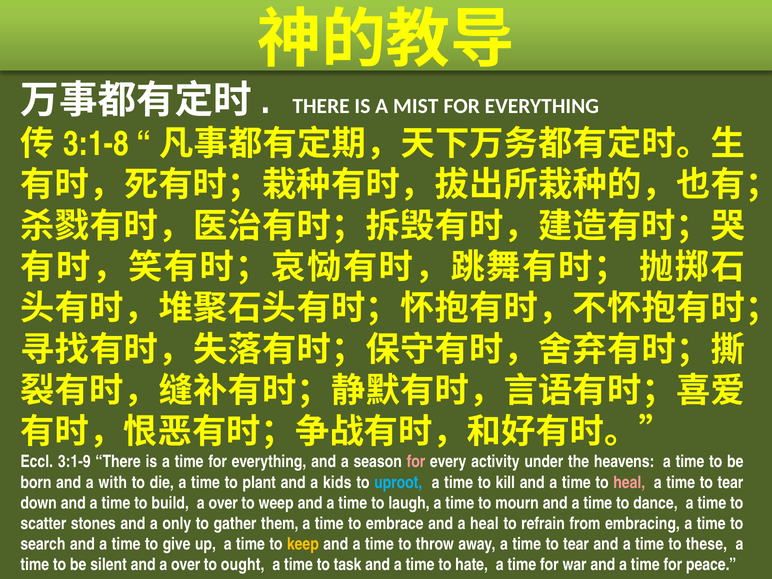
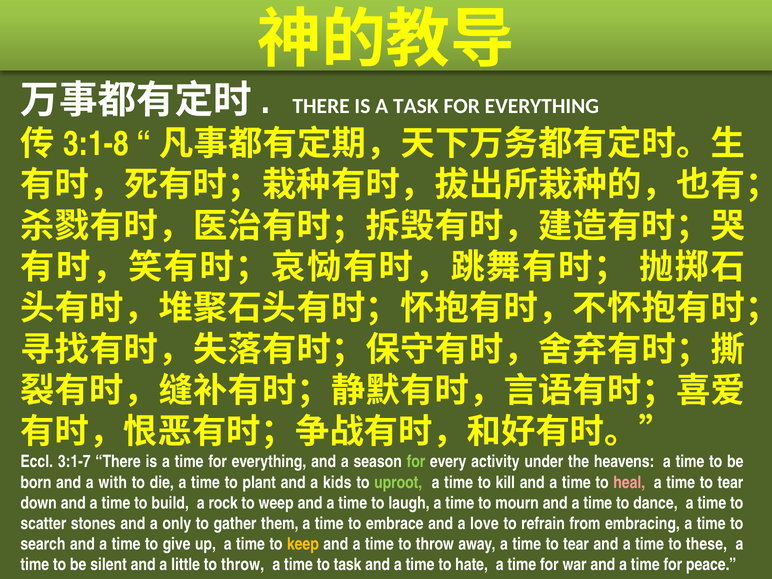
A MIST: MIST -> TASK (416, 106)
3:1-9: 3:1-9 -> 3:1-7 (74, 462)
for colour: pink -> light green (416, 462)
uproot colour: light blue -> light green (398, 482)
build a over: over -> rock (223, 503)
a heal: heal -> love (484, 524)
and a over: over -> little (186, 565)
ought: ought -> throw (243, 565)
